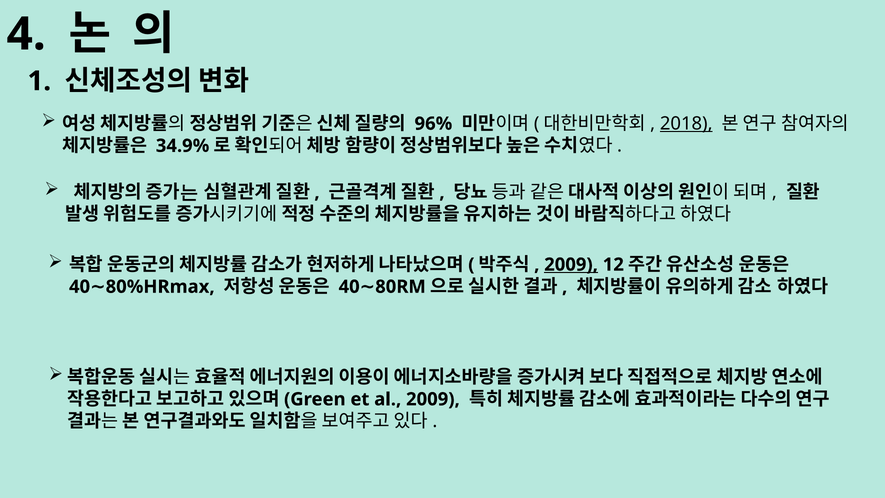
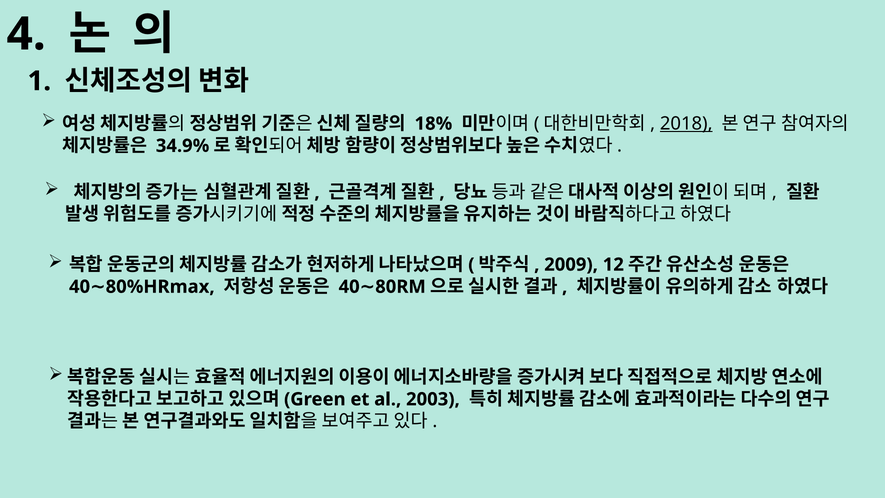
96%: 96% -> 18% (433, 124)
2009 underline: present -> none (571, 265)
al 2009: 2009 -> 2003 (433, 399)
